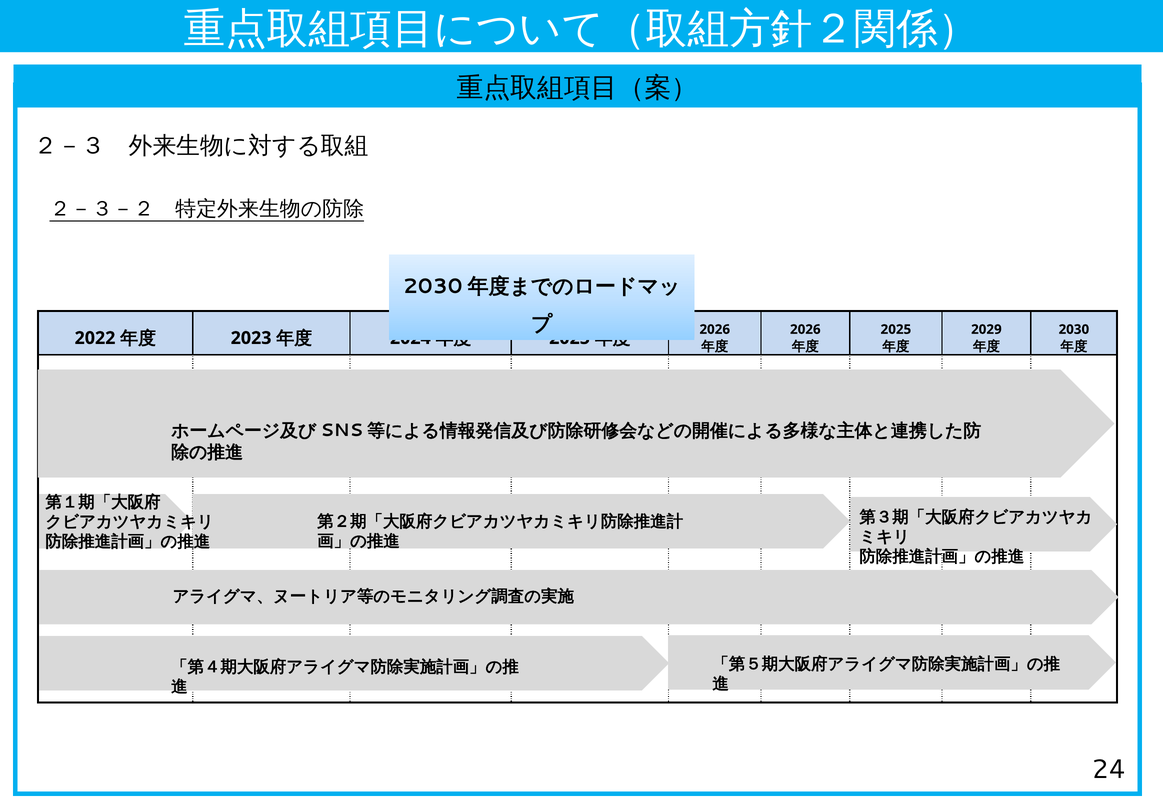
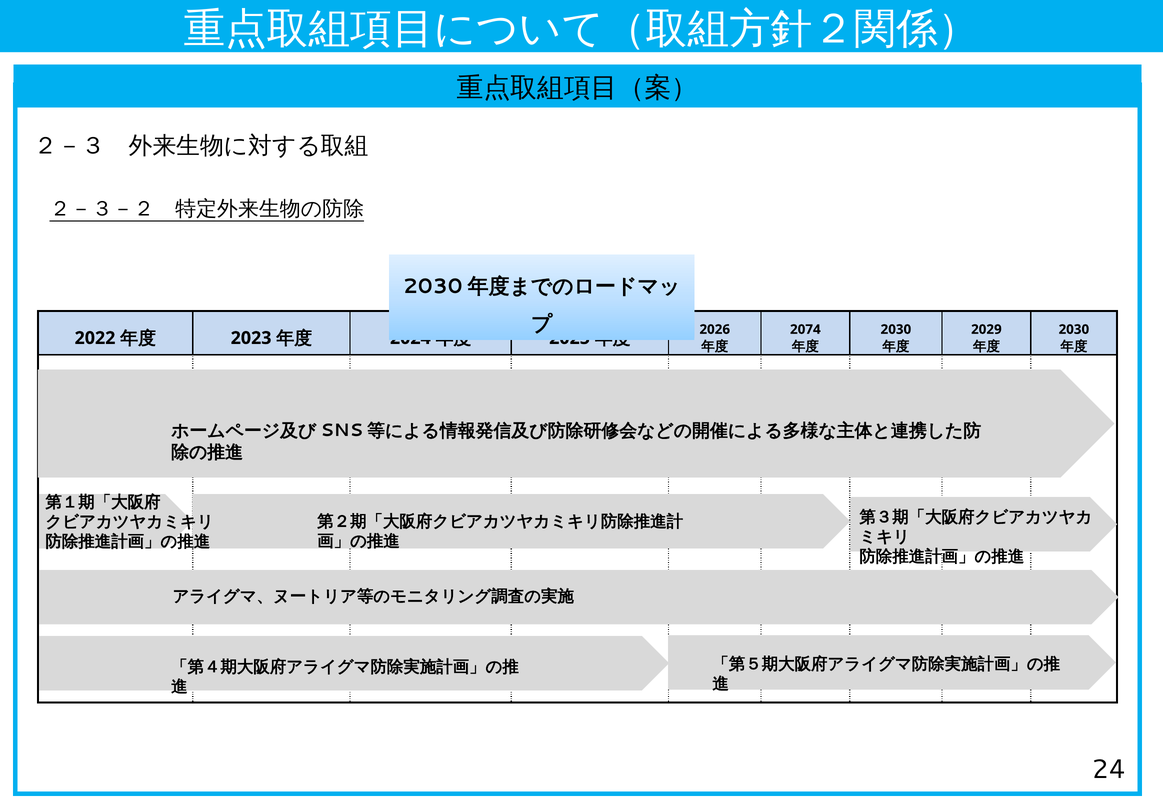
2026: 2026 -> 2074 (805, 329)
2025: 2025 -> 2030 (896, 329)
